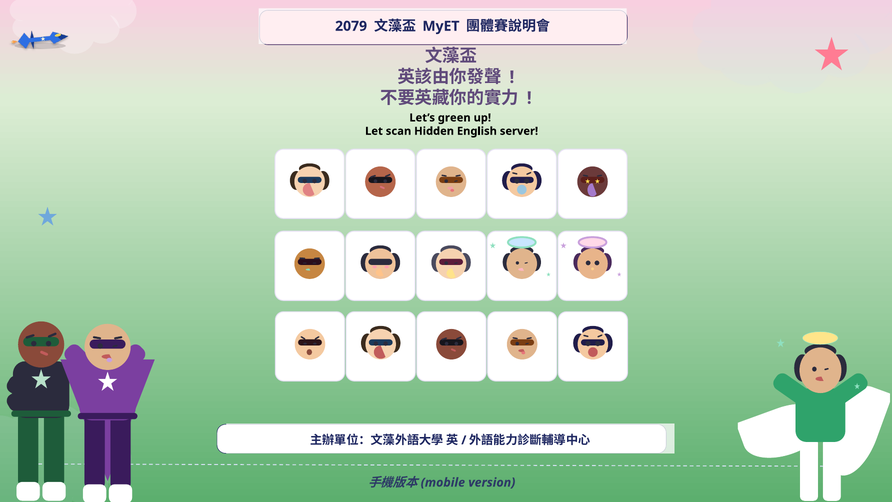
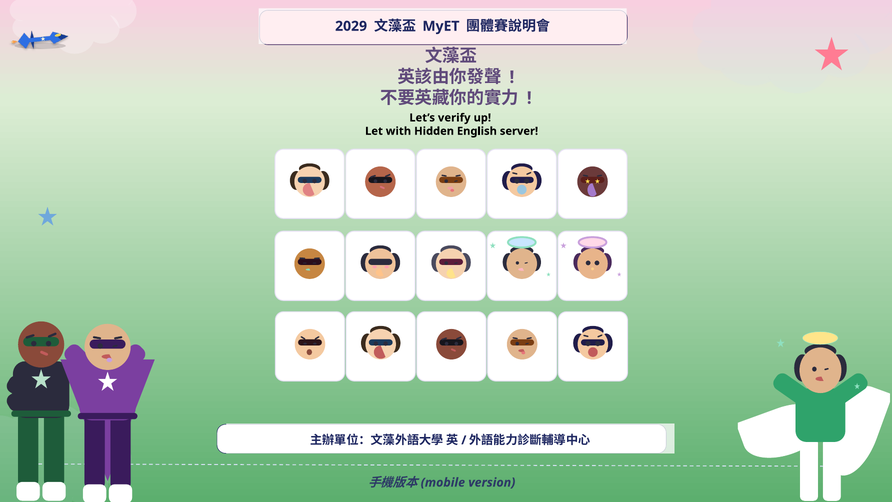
2079: 2079 -> 2029 (351, 26)
green: green -> verify (454, 118)
scan: scan -> with (398, 131)
